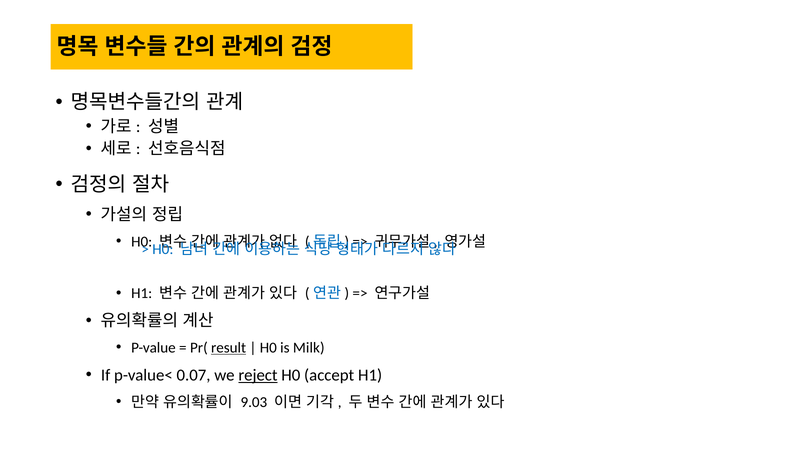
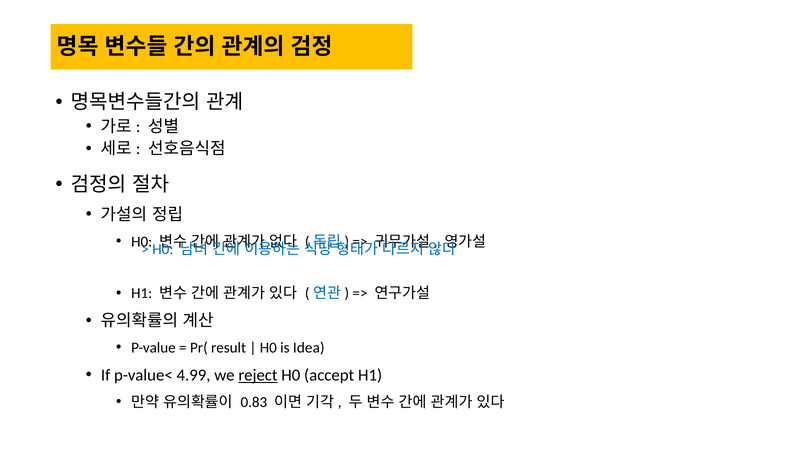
result underline: present -> none (229, 348)
Milk: Milk -> Idea (309, 348)
0.07: 0.07 -> 4.99 (194, 376)
9.03: 9.03 -> 0.83 (254, 402)
